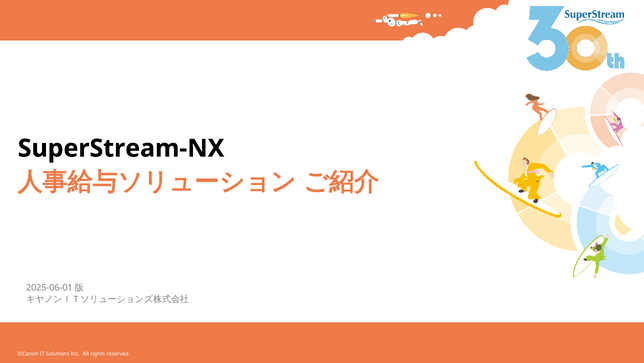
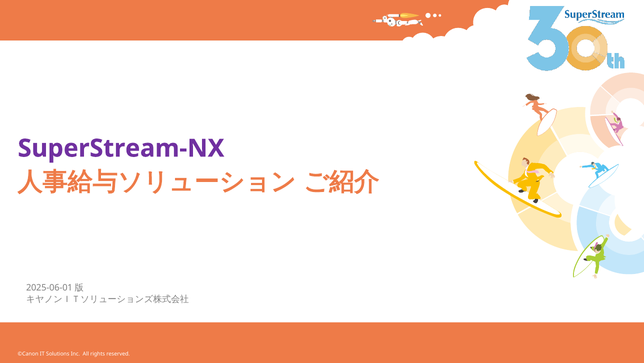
SuperStream-NX colour: black -> purple (121, 148)
